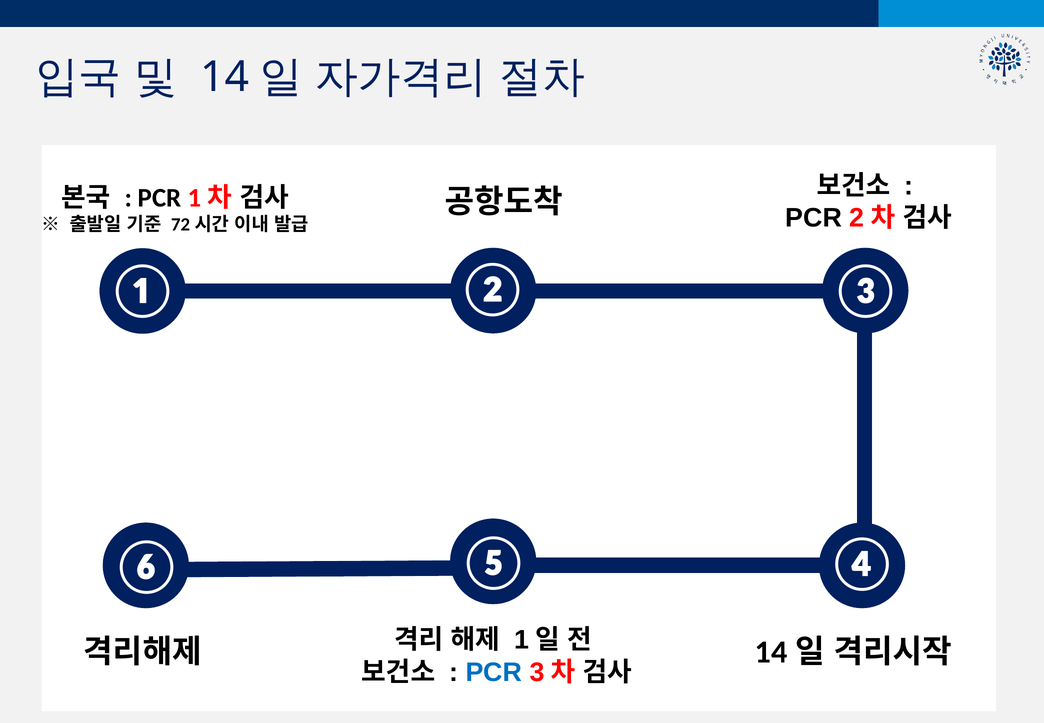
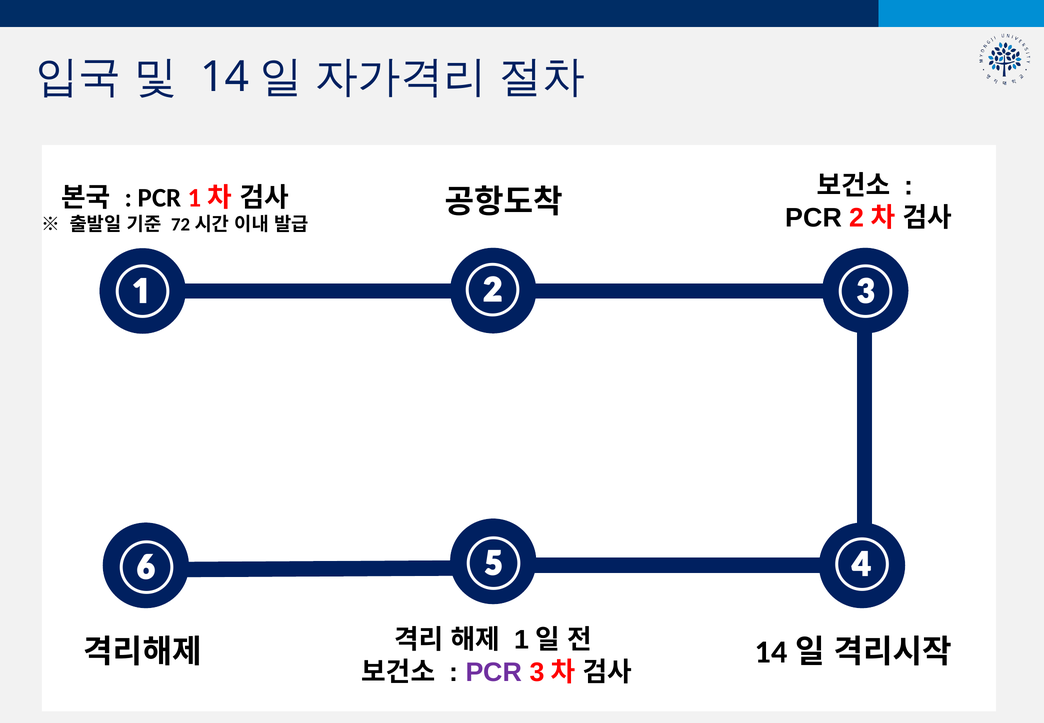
PCR colour: blue -> purple (494, 672)
